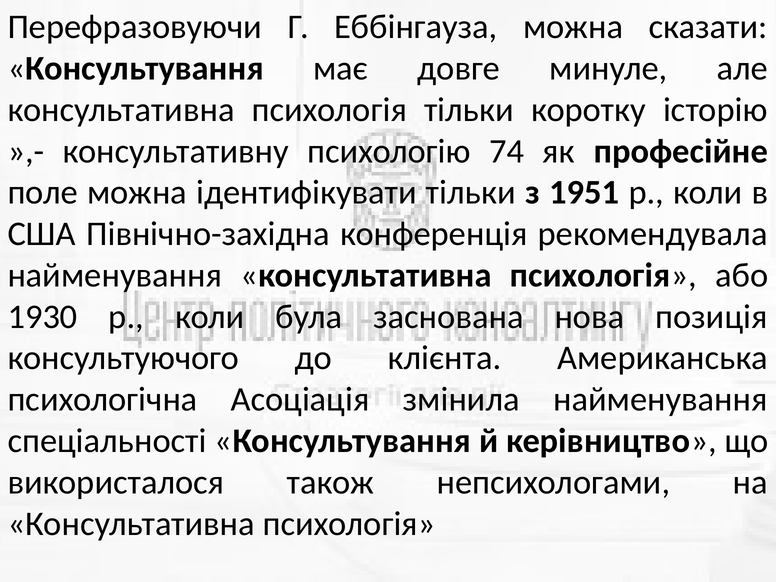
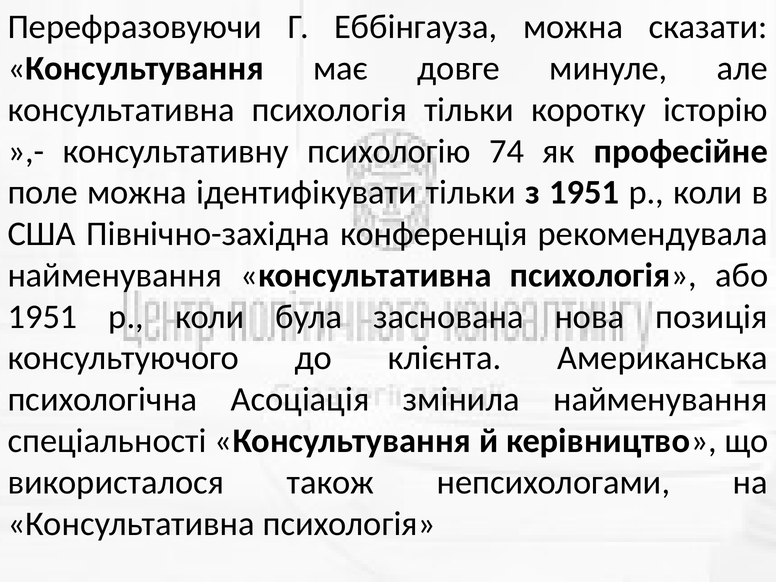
1930: 1930 -> 1951 (43, 317)
